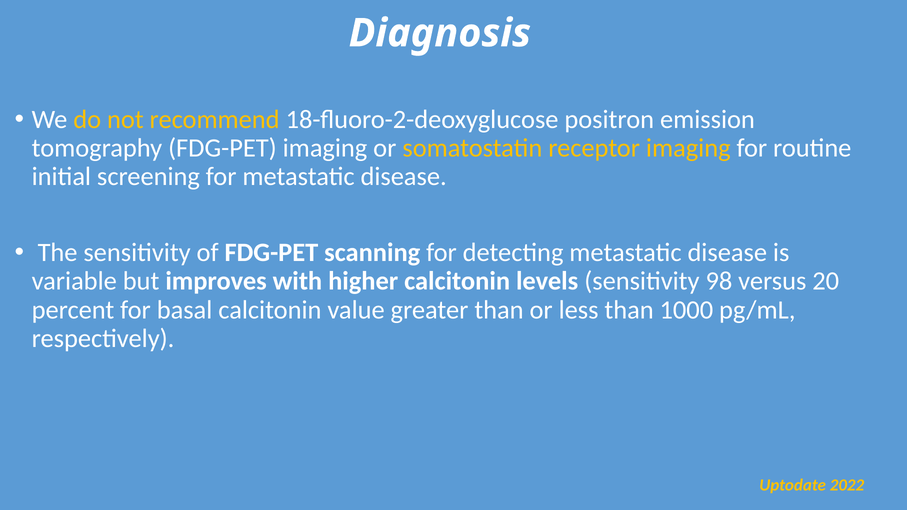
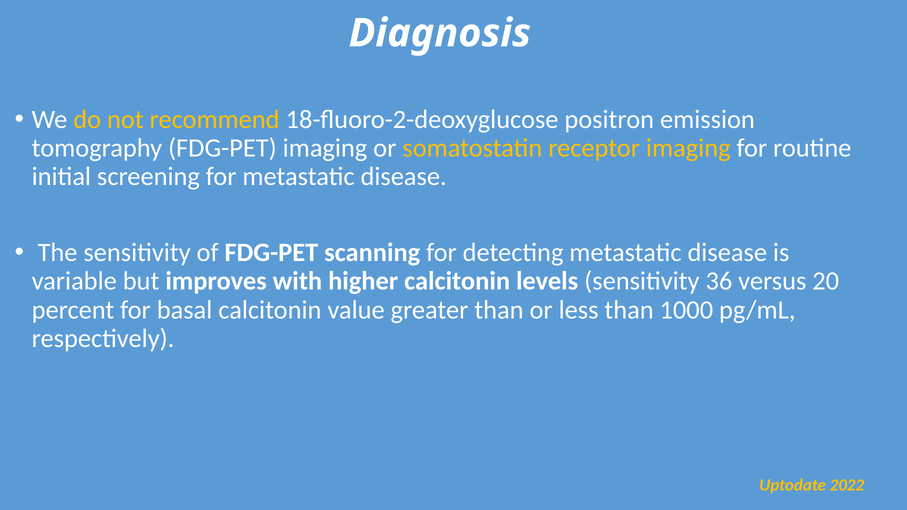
98: 98 -> 36 (719, 281)
